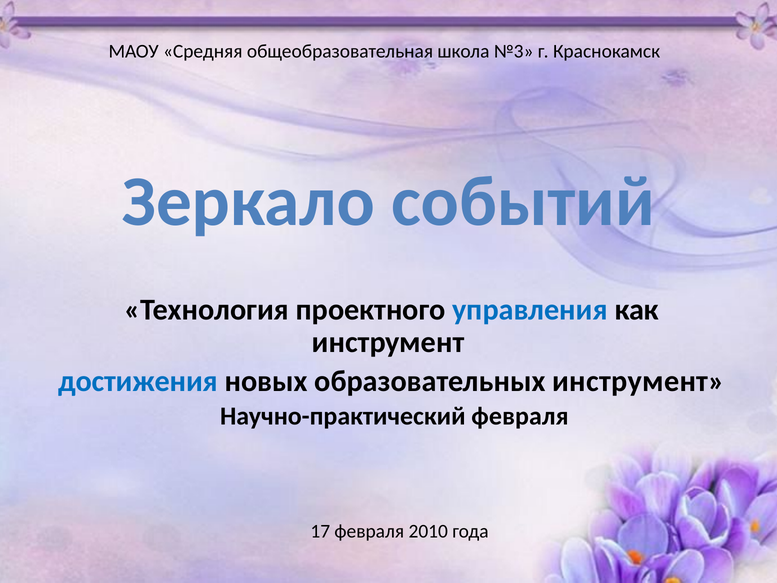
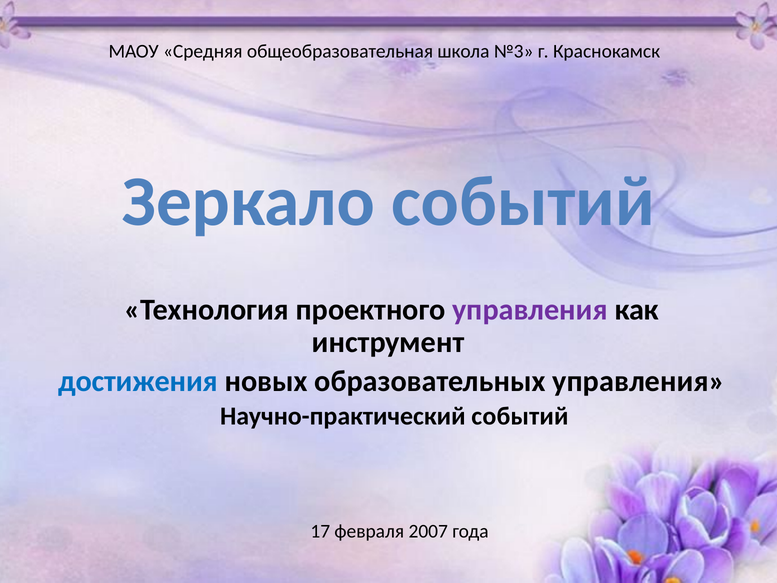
управления colour: blue -> purple (530, 309)
образовательных инструмент: инструмент -> управления (639, 381)
Научно-практический февраля: февраля -> событий (520, 416)
2010: 2010 -> 2007 (428, 531)
